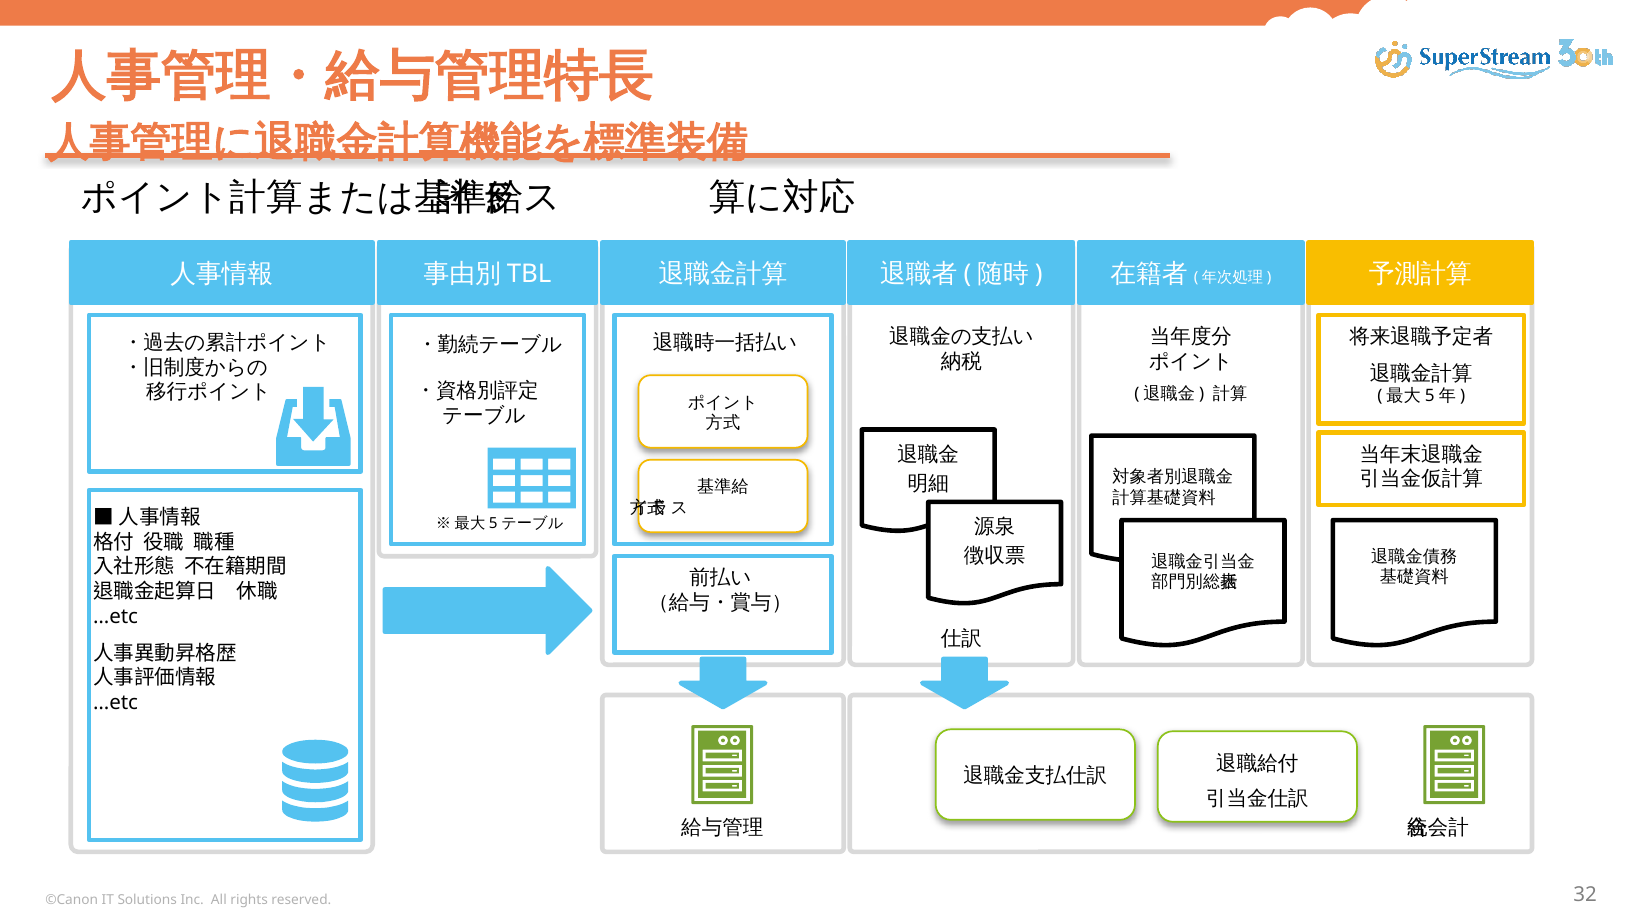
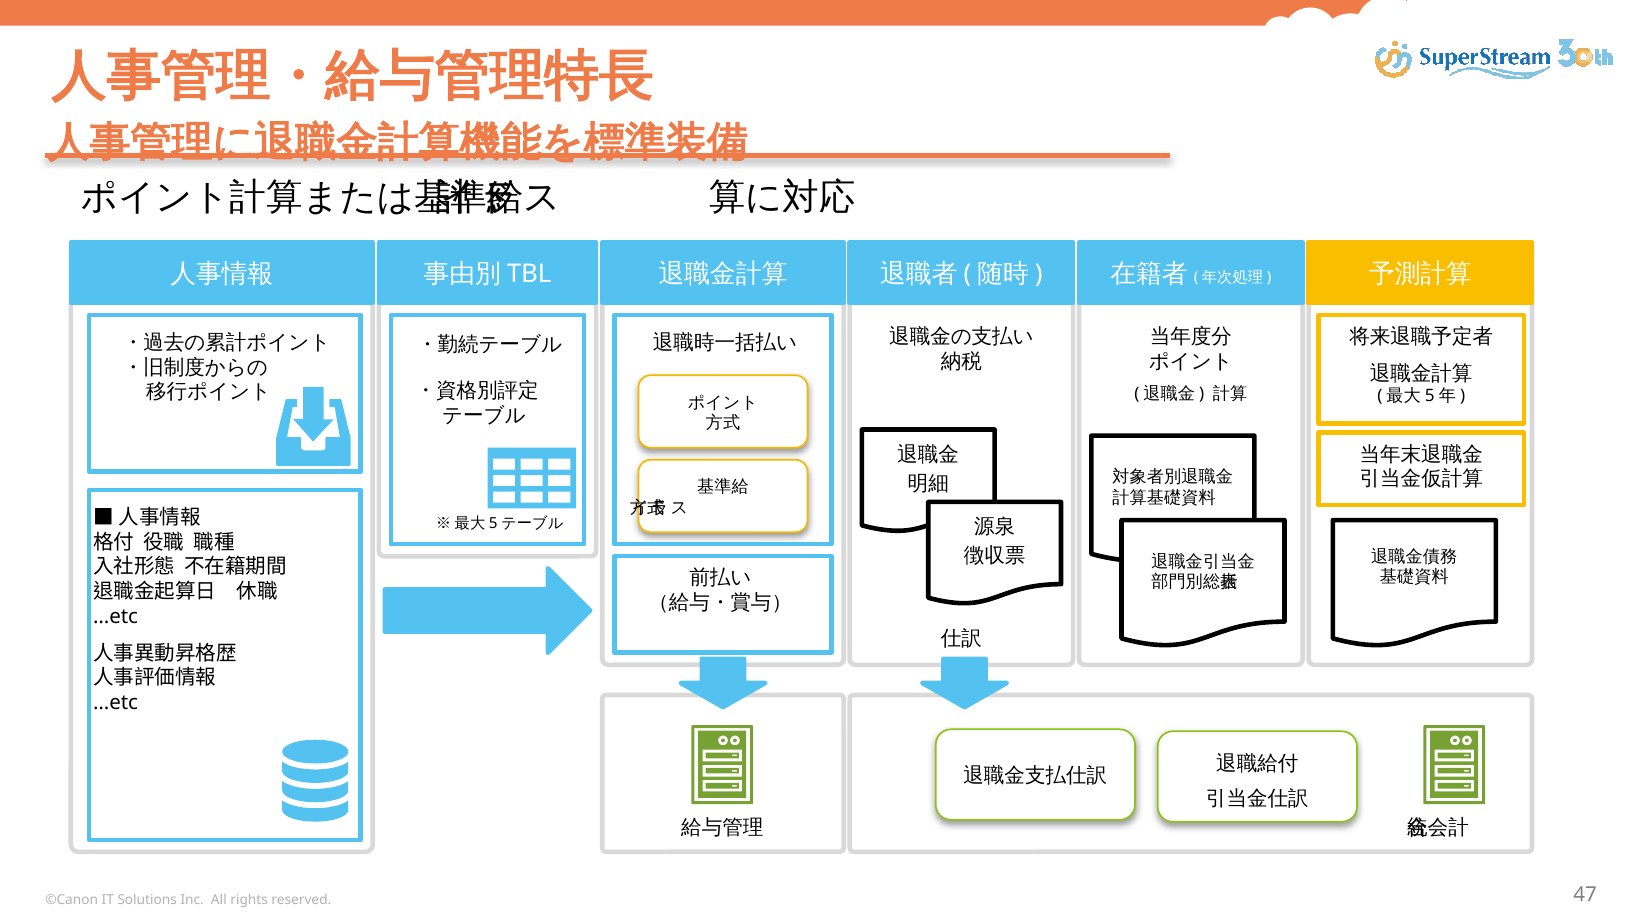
32: 32 -> 47 (1585, 896)
